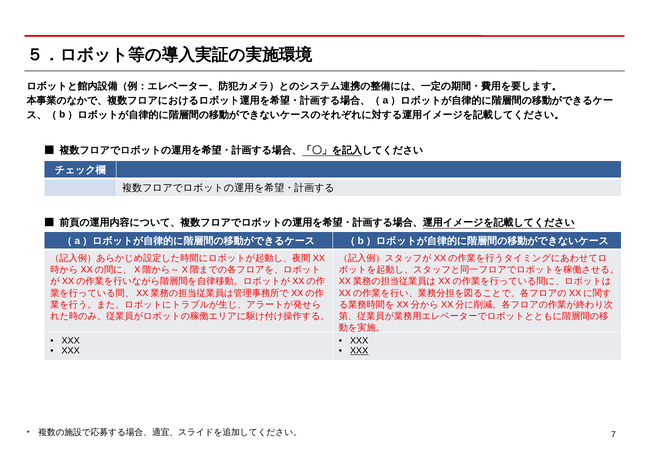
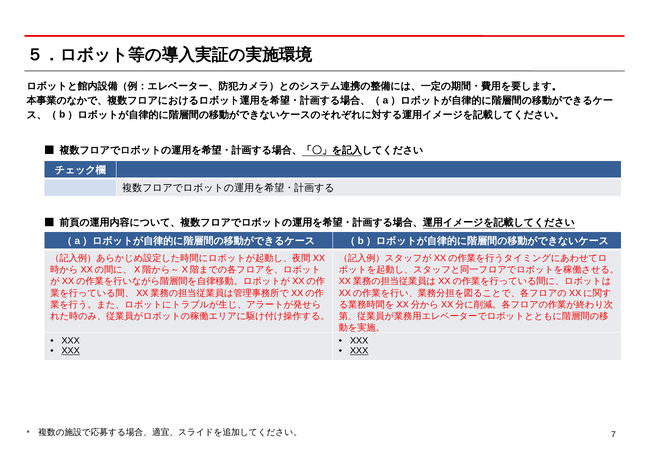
XXX underline: none -> present (71, 351)
